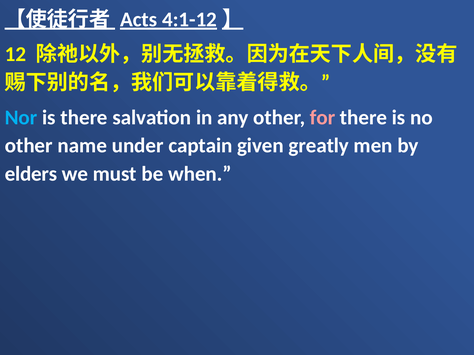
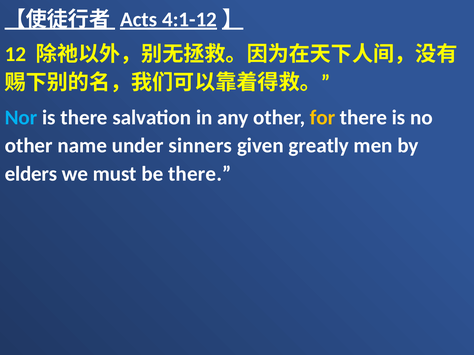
for colour: pink -> yellow (323, 118)
captain: captain -> sinners (200, 146)
be when: when -> there (200, 174)
